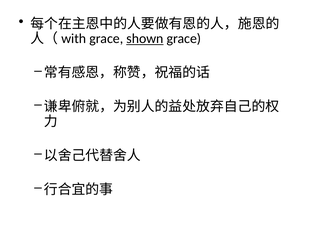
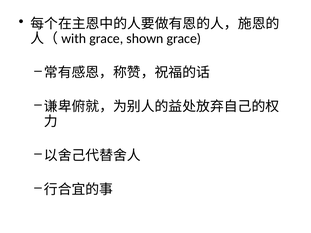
shown underline: present -> none (145, 39)
